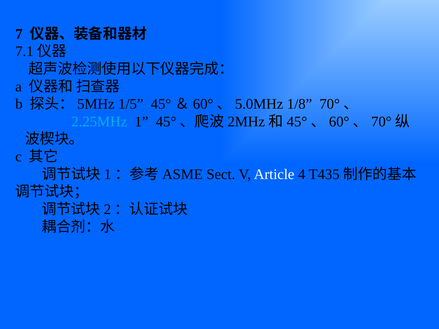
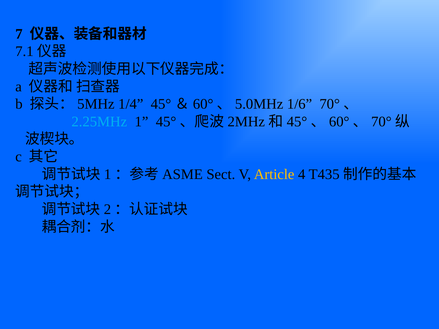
1/5: 1/5 -> 1/4 (131, 104)
1/8: 1/8 -> 1/6 (300, 104)
Article colour: white -> yellow (274, 174)
